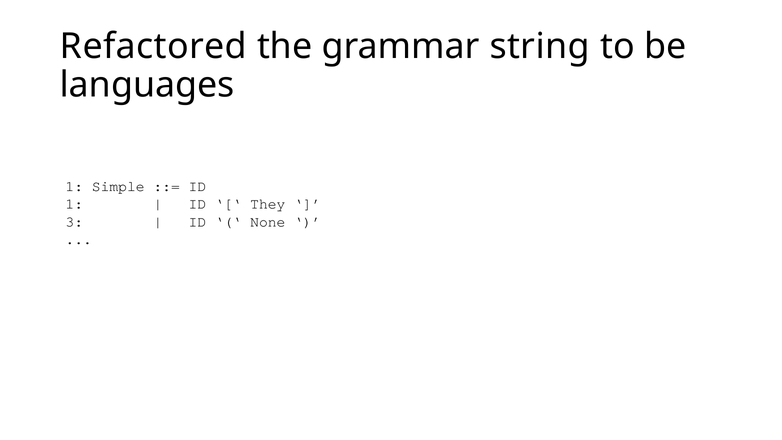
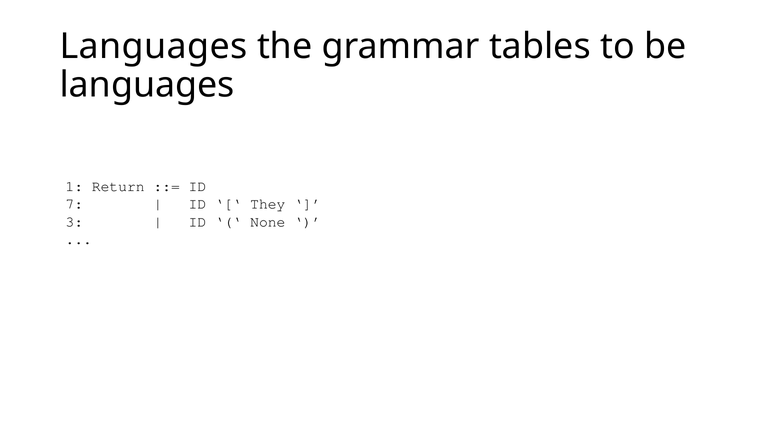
Refactored: Refactored -> Languages (153, 46)
string: string -> tables (540, 46)
Simple: Simple -> Return (118, 186)
1: 1 -> 7 (74, 204)
